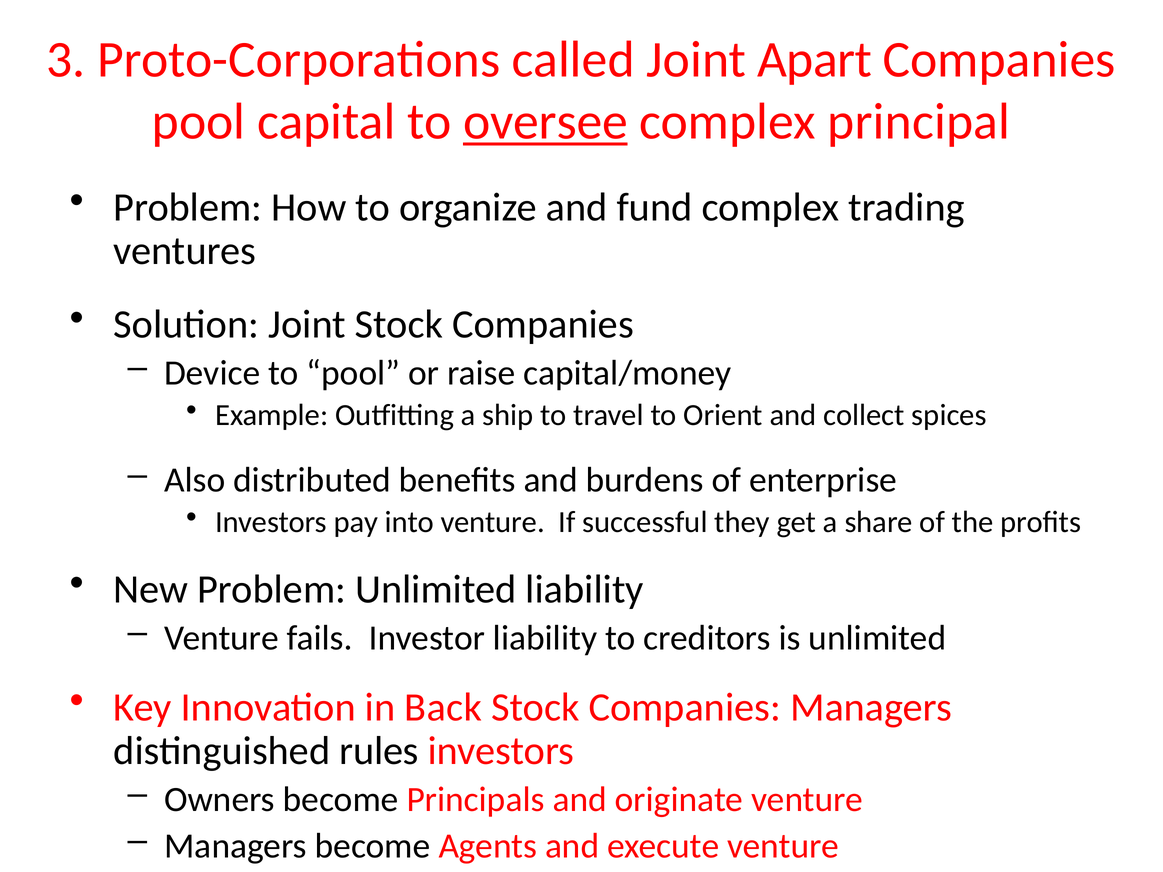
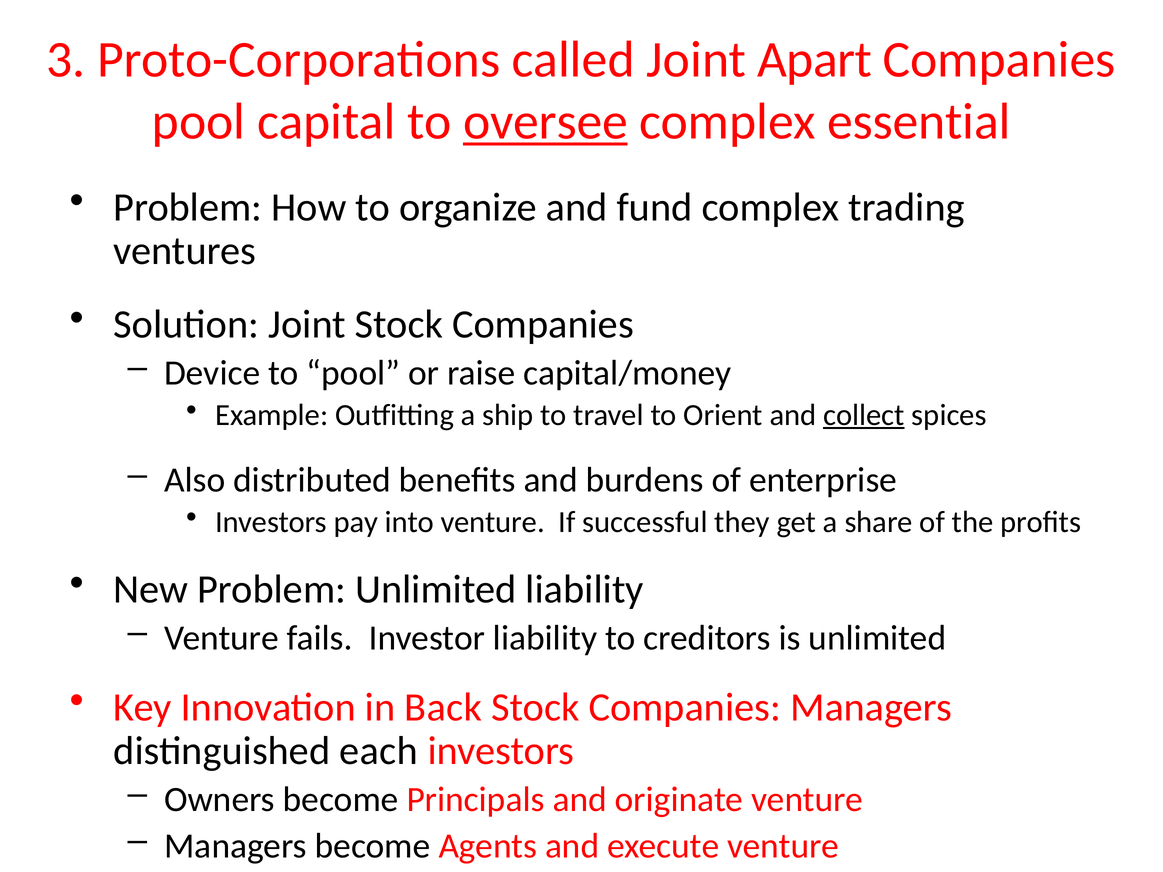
principal: principal -> essential (919, 122)
collect underline: none -> present (864, 415)
rules: rules -> each (379, 751)
